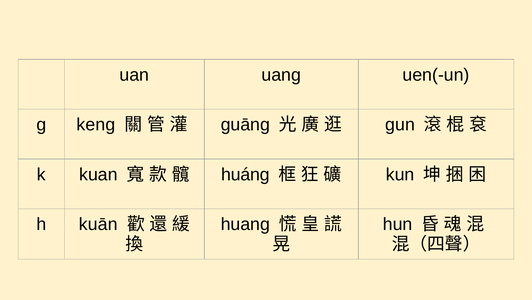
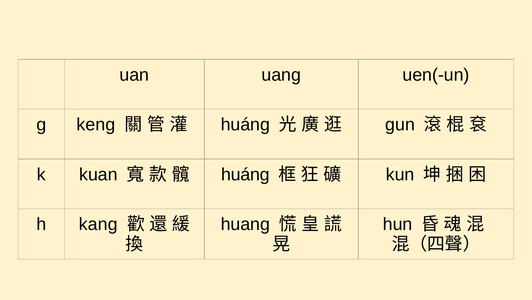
guāng: guāng -> huáng (245, 124)
kuān: kuān -> kang (98, 224)
